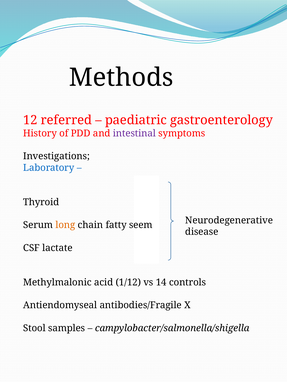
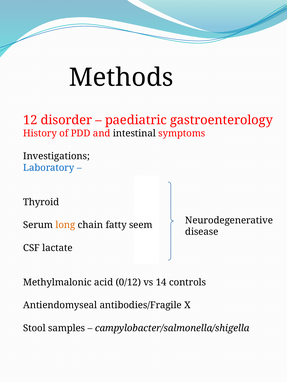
referred: referred -> disorder (66, 120)
intestinal colour: purple -> black (134, 134)
1/12: 1/12 -> 0/12 (128, 283)
